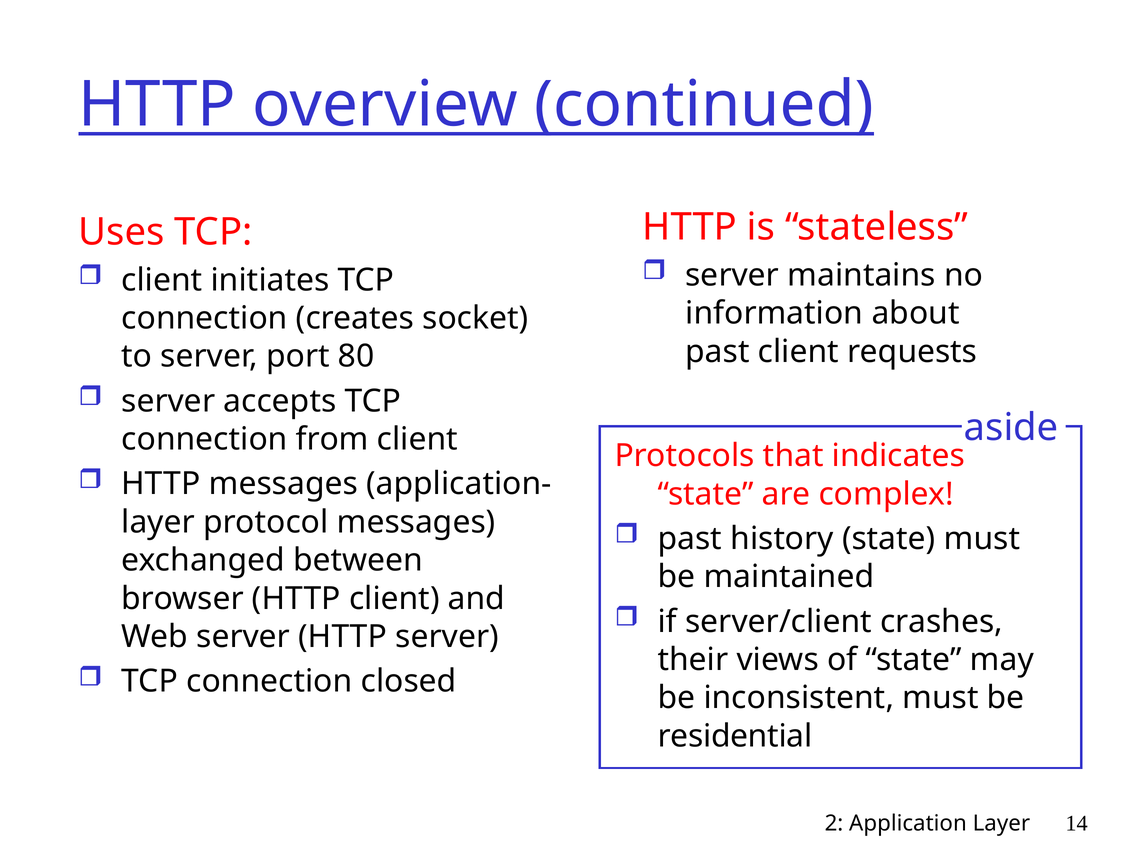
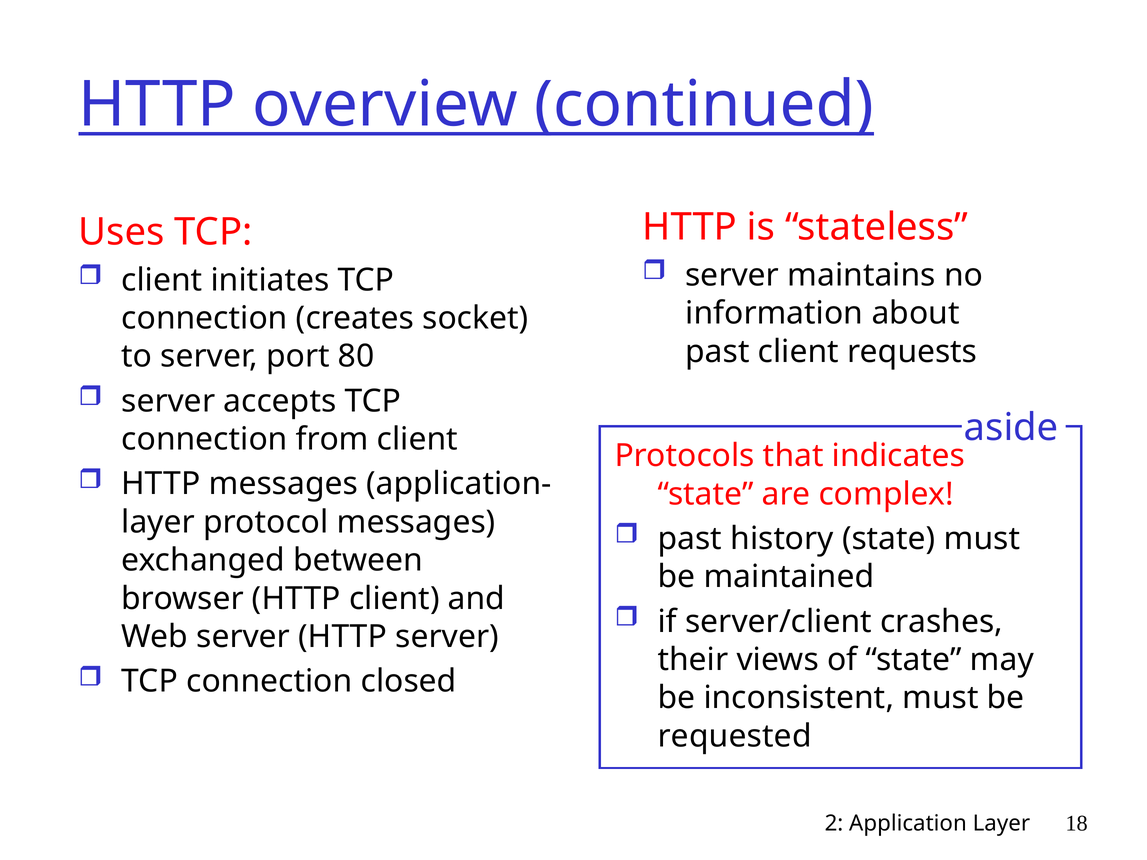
residential: residential -> requested (735, 736)
14: 14 -> 18 (1077, 824)
